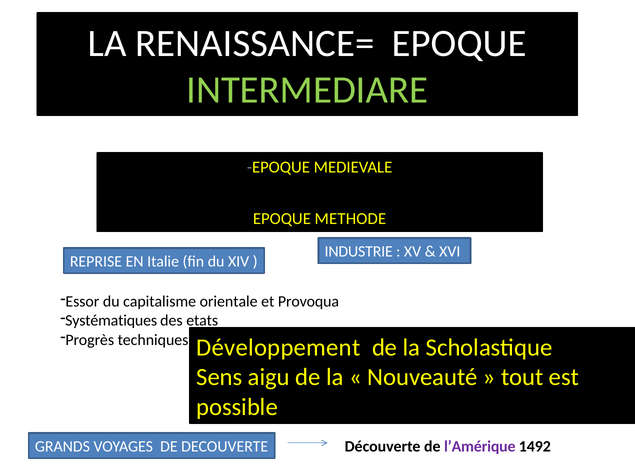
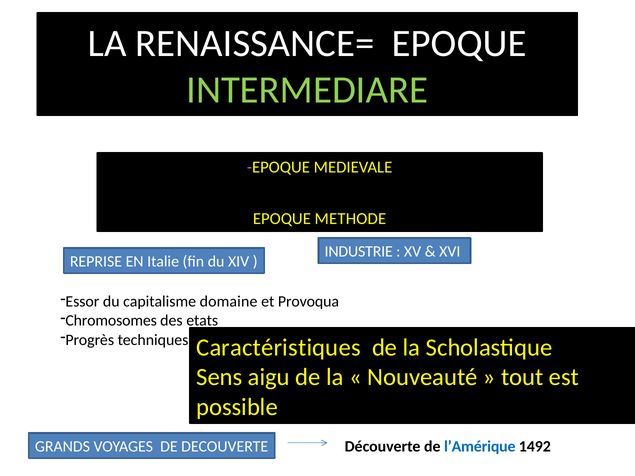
orientale: orientale -> domaine (229, 302)
Systématiques: Systématiques -> Chromosomes (111, 321)
Développement: Développement -> Caractéristiques (278, 348)
l’Amérique colour: purple -> blue (480, 447)
